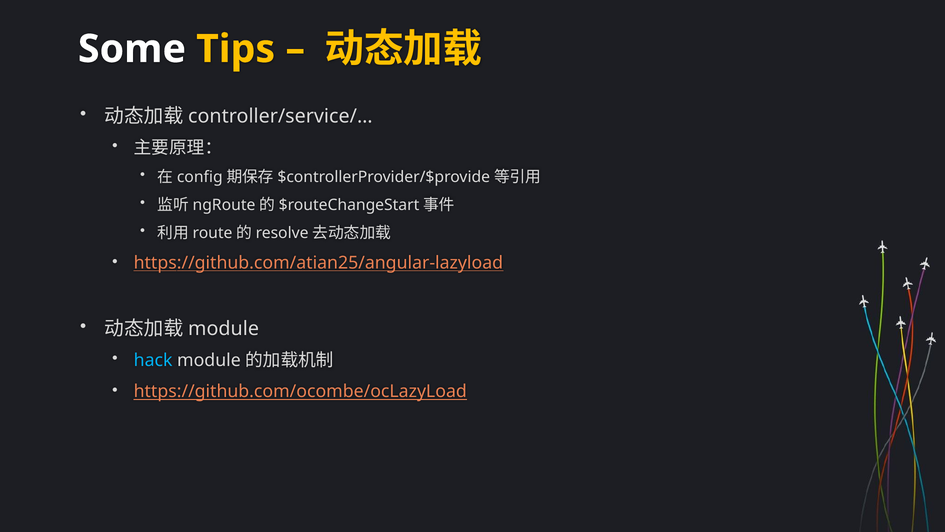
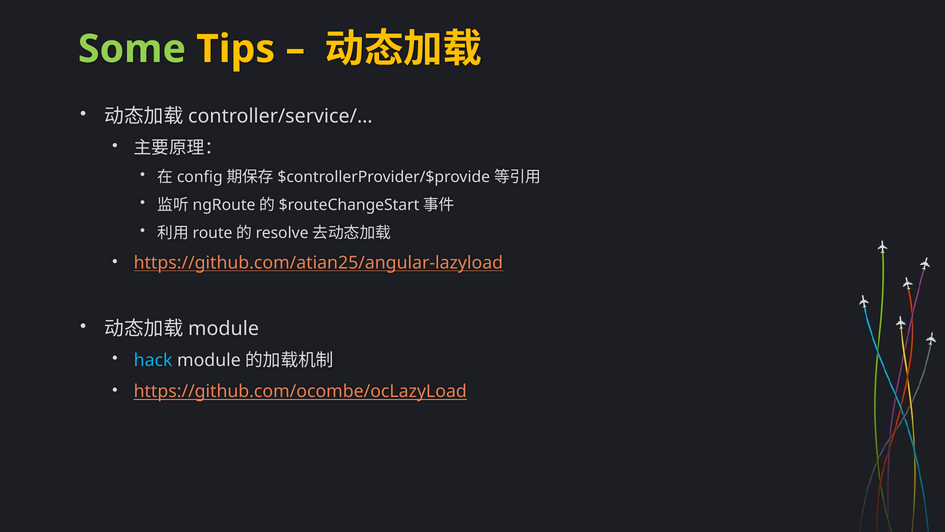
Some colour: white -> light green (132, 49)
